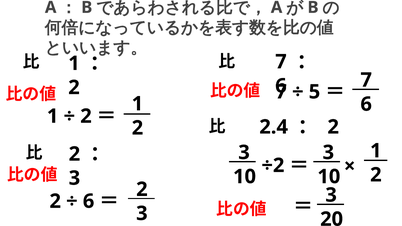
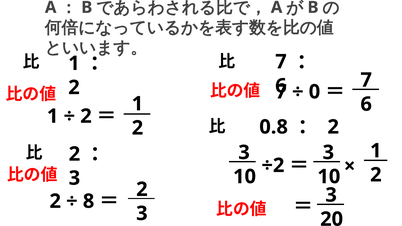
5: 5 -> 0 (314, 92)
2.4: 2.4 -> 0.8 (274, 127)
6: 6 -> 8 (89, 201)
